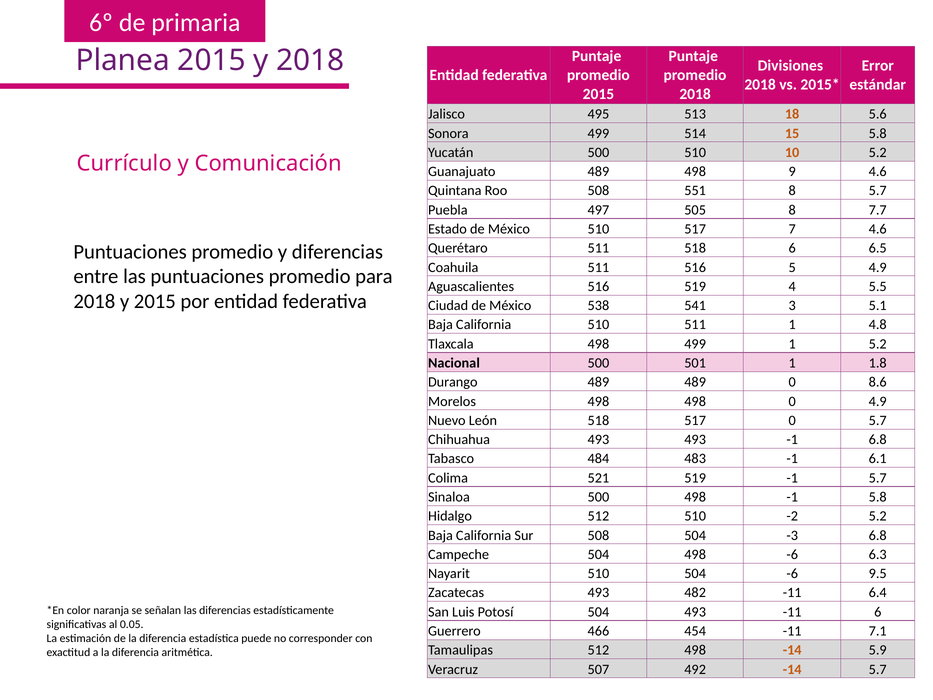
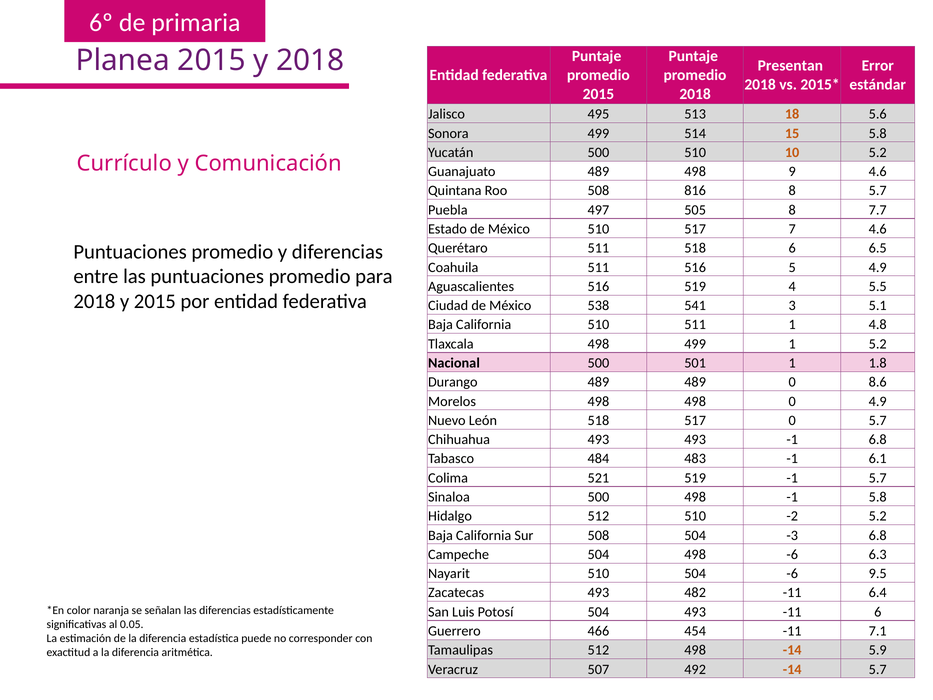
Divisiones: Divisiones -> Presentan (790, 66)
551: 551 -> 816 (695, 191)
